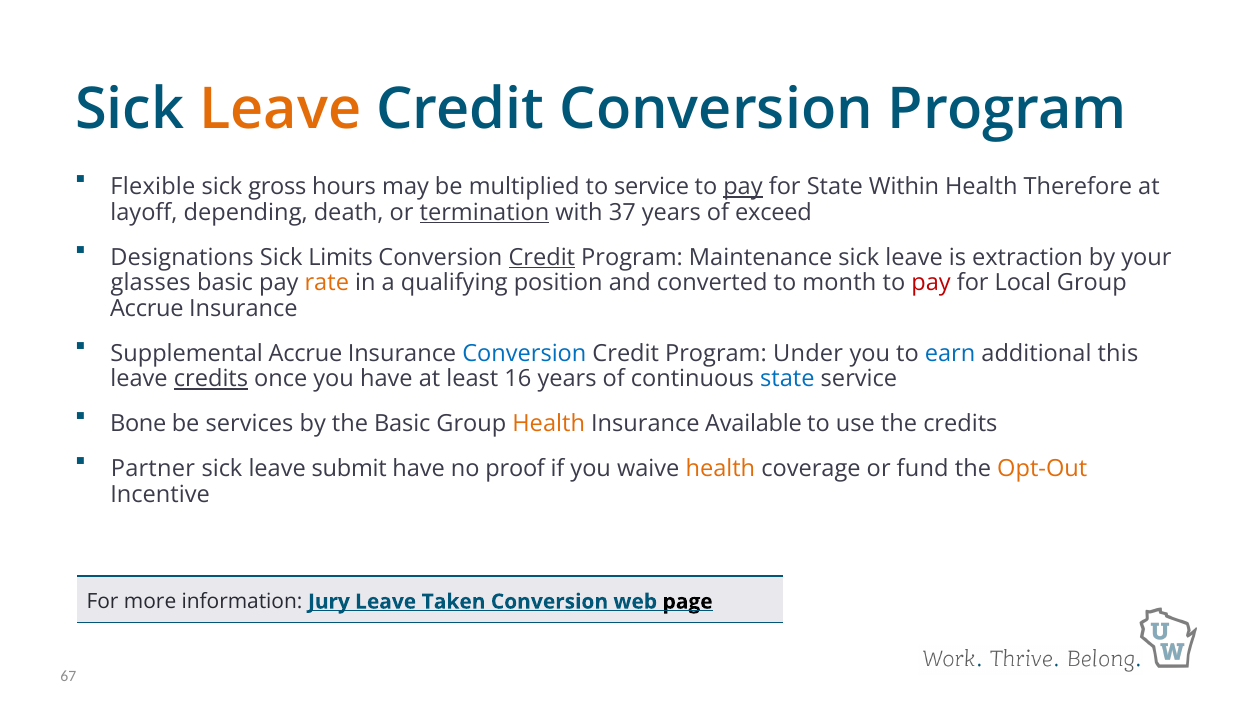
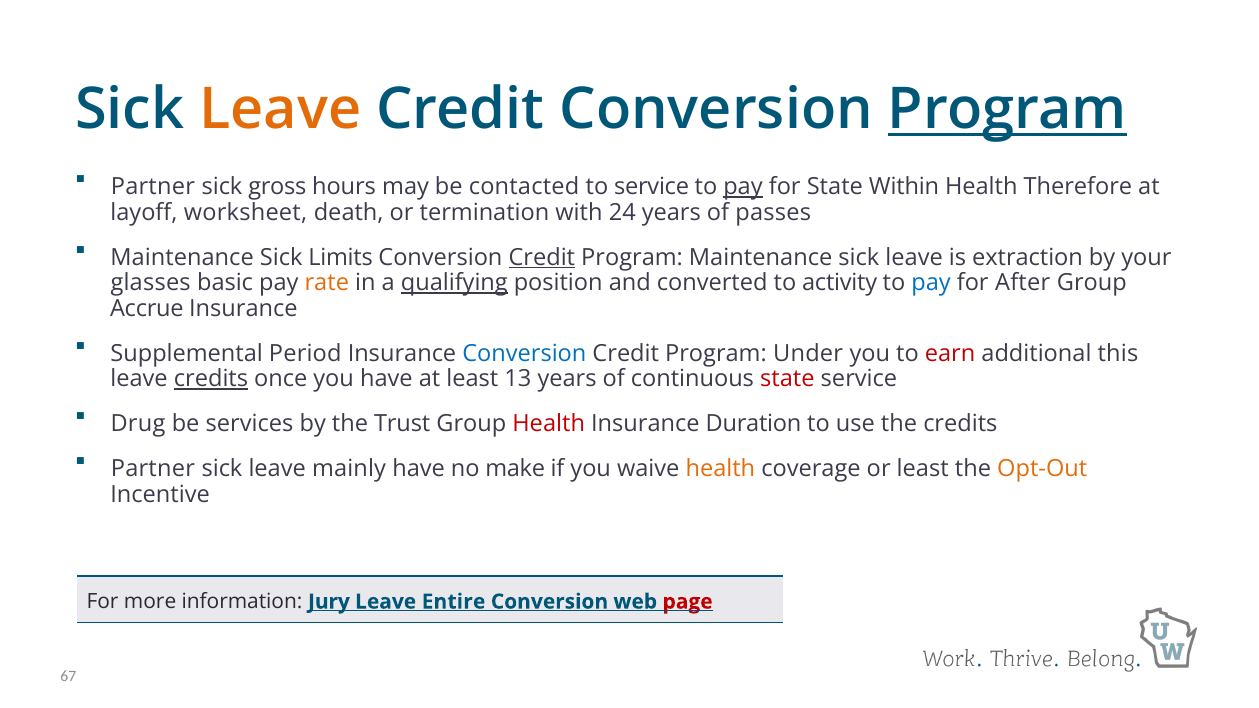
Program underline: none -> present (1007, 110)
Flexible: Flexible -> Partner (153, 187)
multiplied: multiplied -> contacted (524, 187)
depending: depending -> worksheet (246, 212)
termination underline: present -> none (485, 212)
37: 37 -> 24 (622, 212)
exceed: exceed -> passes (773, 212)
Designations: Designations -> Maintenance (182, 257)
qualifying underline: none -> present (454, 283)
month: month -> activity (840, 283)
pay colour: red -> blue (931, 283)
Local: Local -> After (1023, 283)
Supplemental Accrue: Accrue -> Period (305, 354)
earn colour: blue -> red (950, 354)
16: 16 -> 13 (518, 379)
state colour: blue -> red (787, 379)
Bone: Bone -> Drug (138, 424)
the Basic: Basic -> Trust (402, 424)
Health colour: orange -> red (549, 424)
Available: Available -> Duration (754, 424)
submit: submit -> mainly (349, 469)
proof: proof -> make (515, 469)
or fund: fund -> least (923, 469)
Taken: Taken -> Entire (453, 602)
page colour: black -> red (688, 602)
